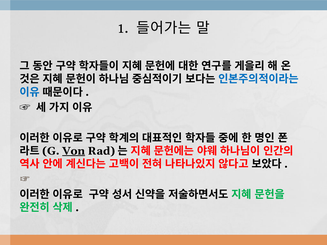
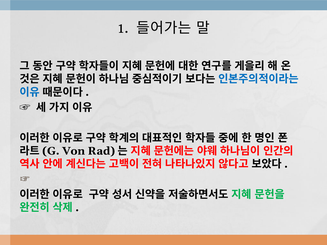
Von underline: present -> none (74, 151)
